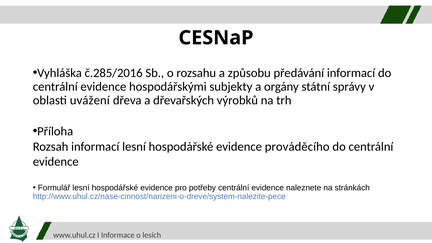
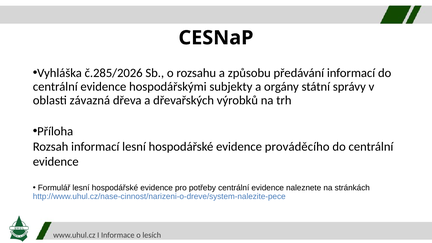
č.285/2016: č.285/2016 -> č.285/2026 (114, 73)
uvážení: uvážení -> závazná (90, 100)
